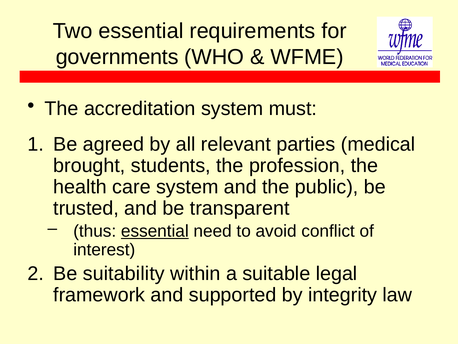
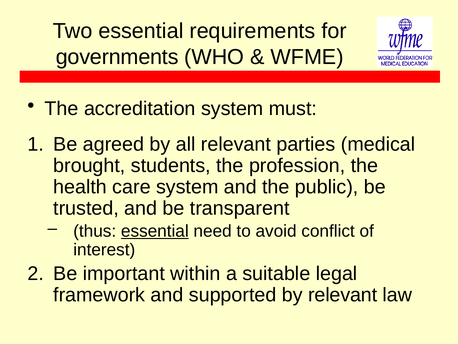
suitability: suitability -> important (124, 273)
by integrity: integrity -> relevant (343, 295)
